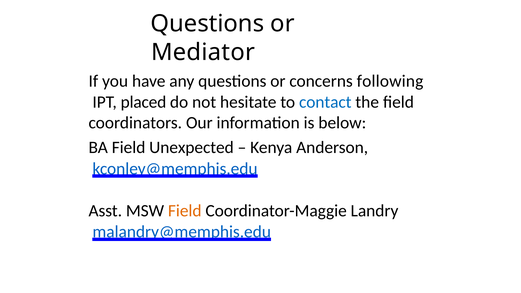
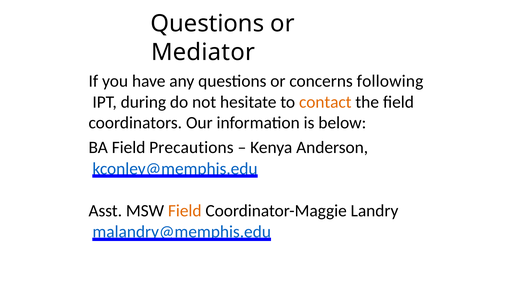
placed: placed -> during (143, 102)
contact colour: blue -> orange (325, 102)
Unexpected: Unexpected -> Precautions (191, 148)
